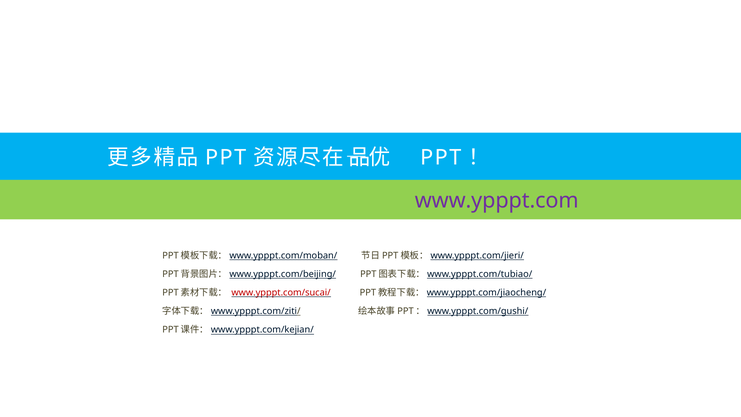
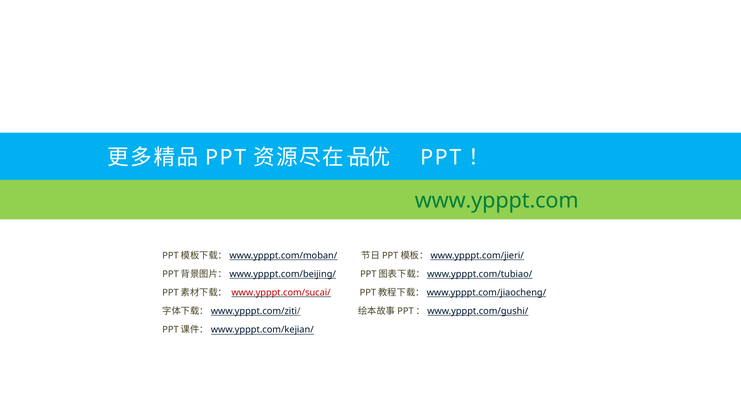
www.ypppt.com colour: purple -> green (497, 201)
